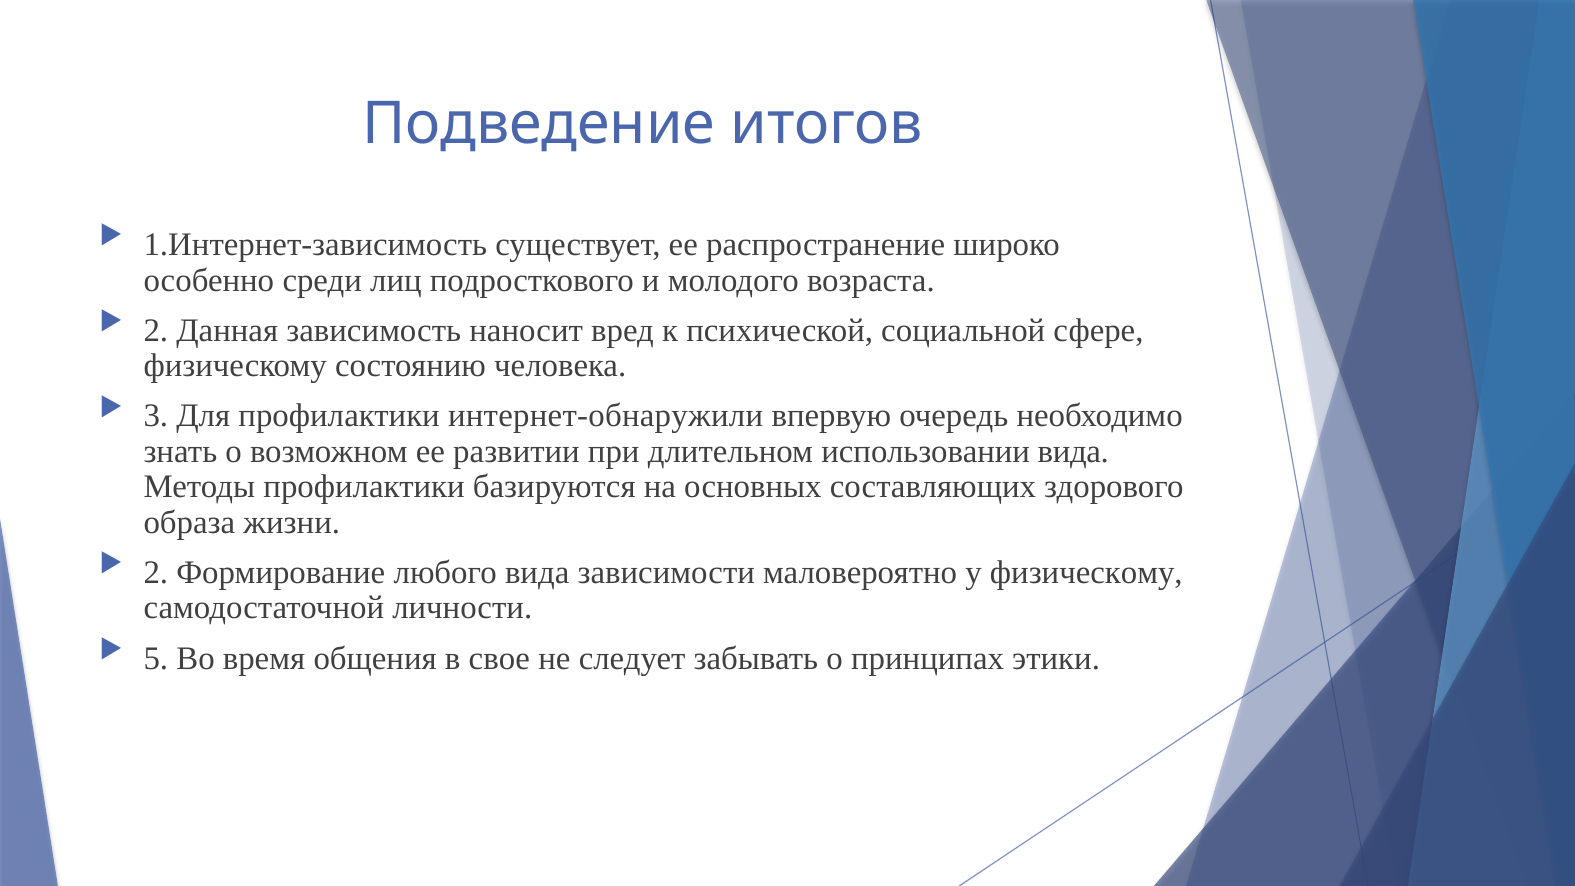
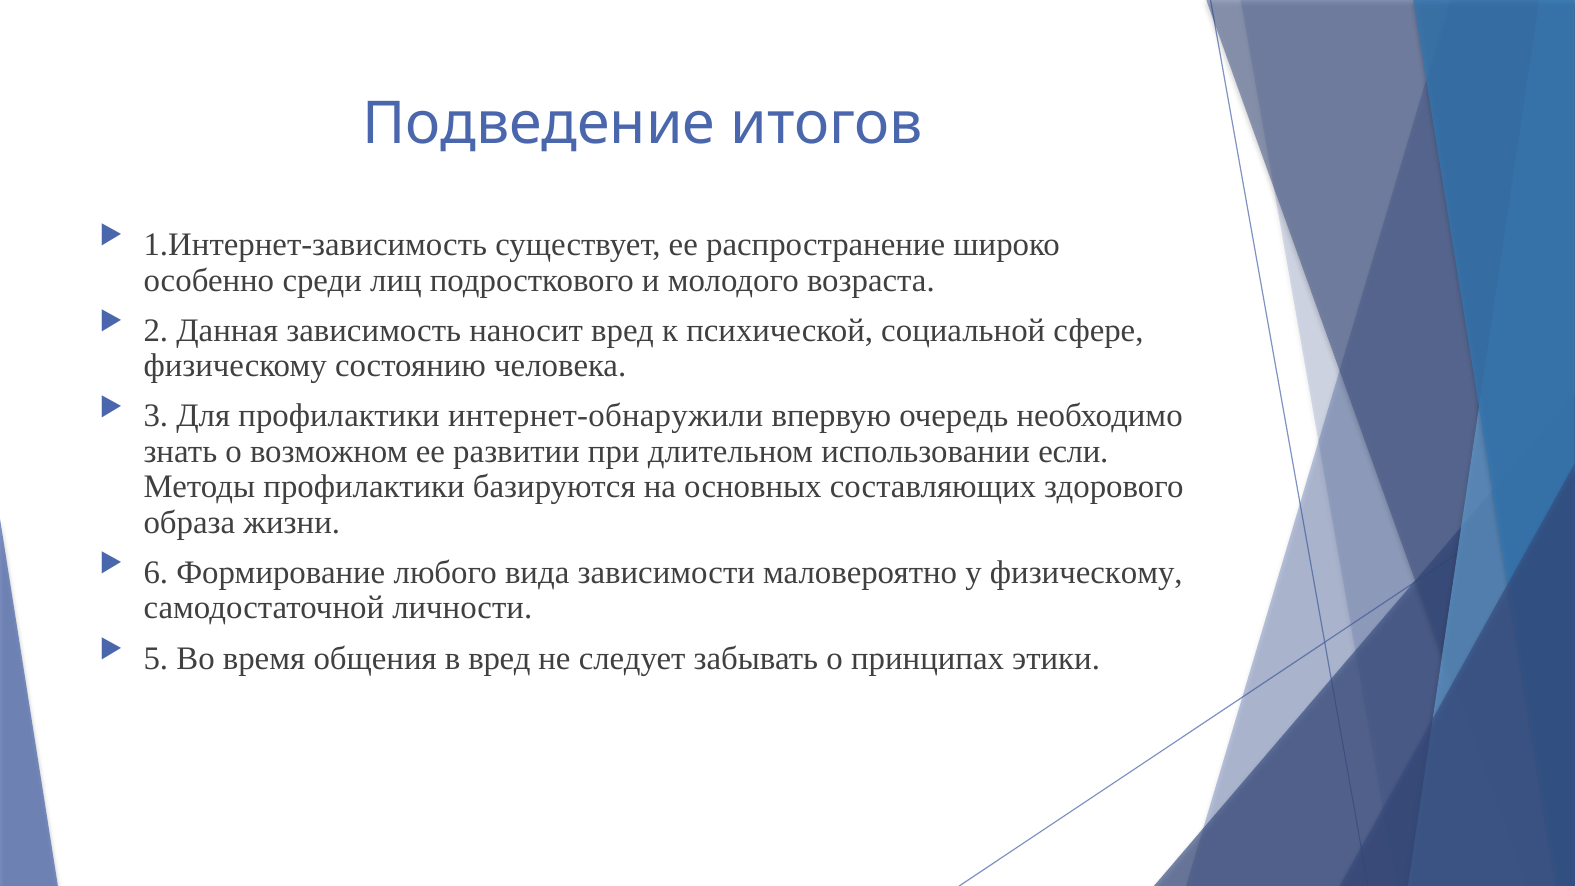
использовании вида: вида -> если (1073, 452)
2: 2 -> 6 (156, 573)
в свое: свое -> вред (500, 658)
